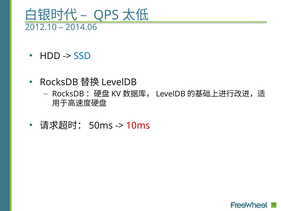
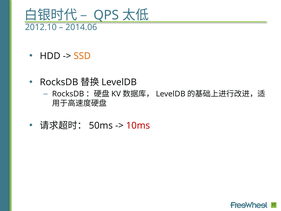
SSD colour: blue -> orange (82, 56)
